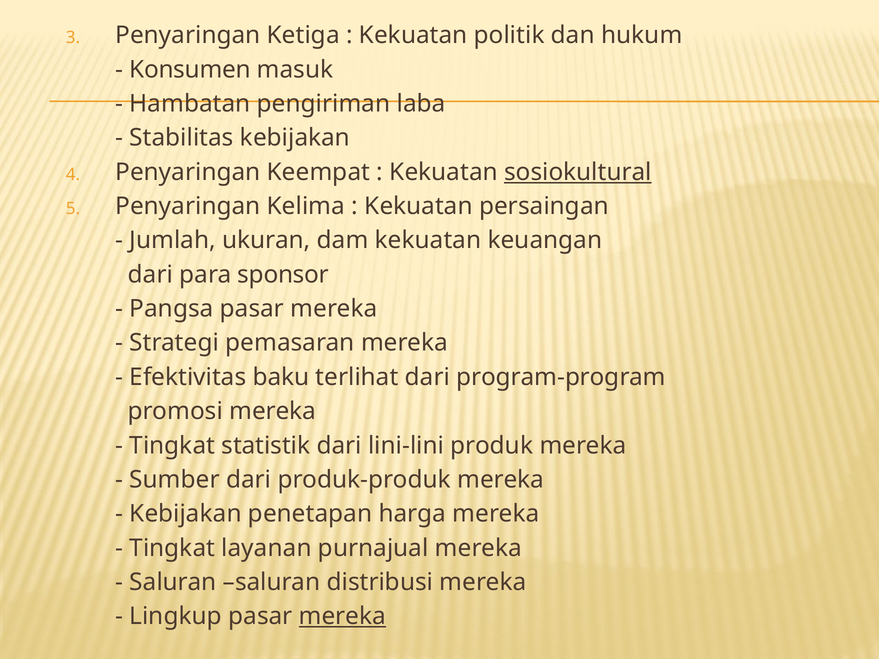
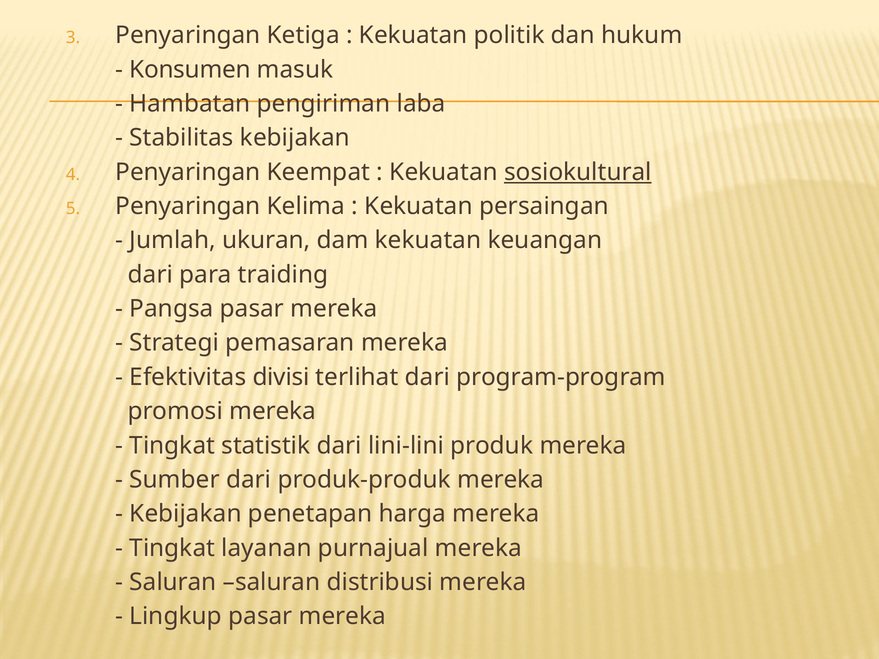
sponsor: sponsor -> traiding (283, 275)
baku: baku -> divisi (281, 377)
mereka underline: present -> none (342, 617)
